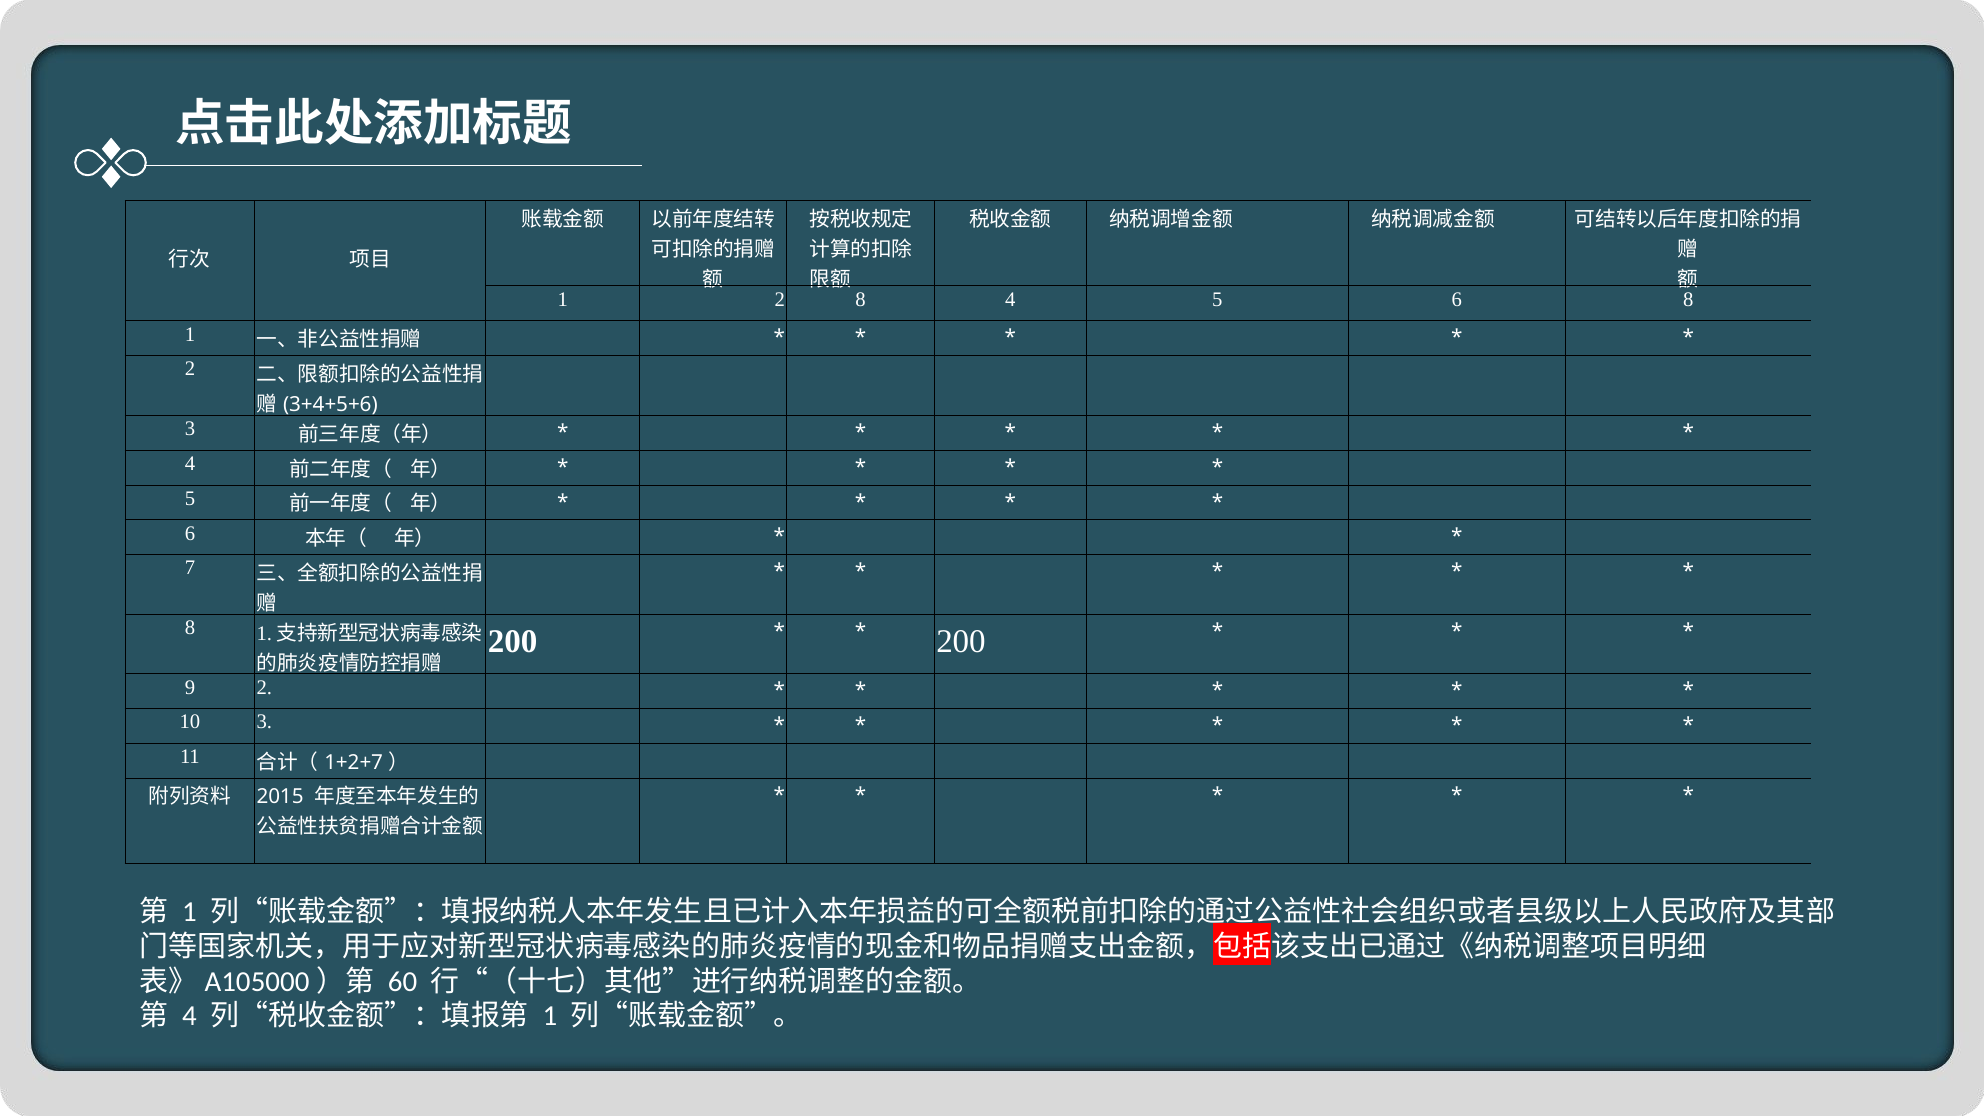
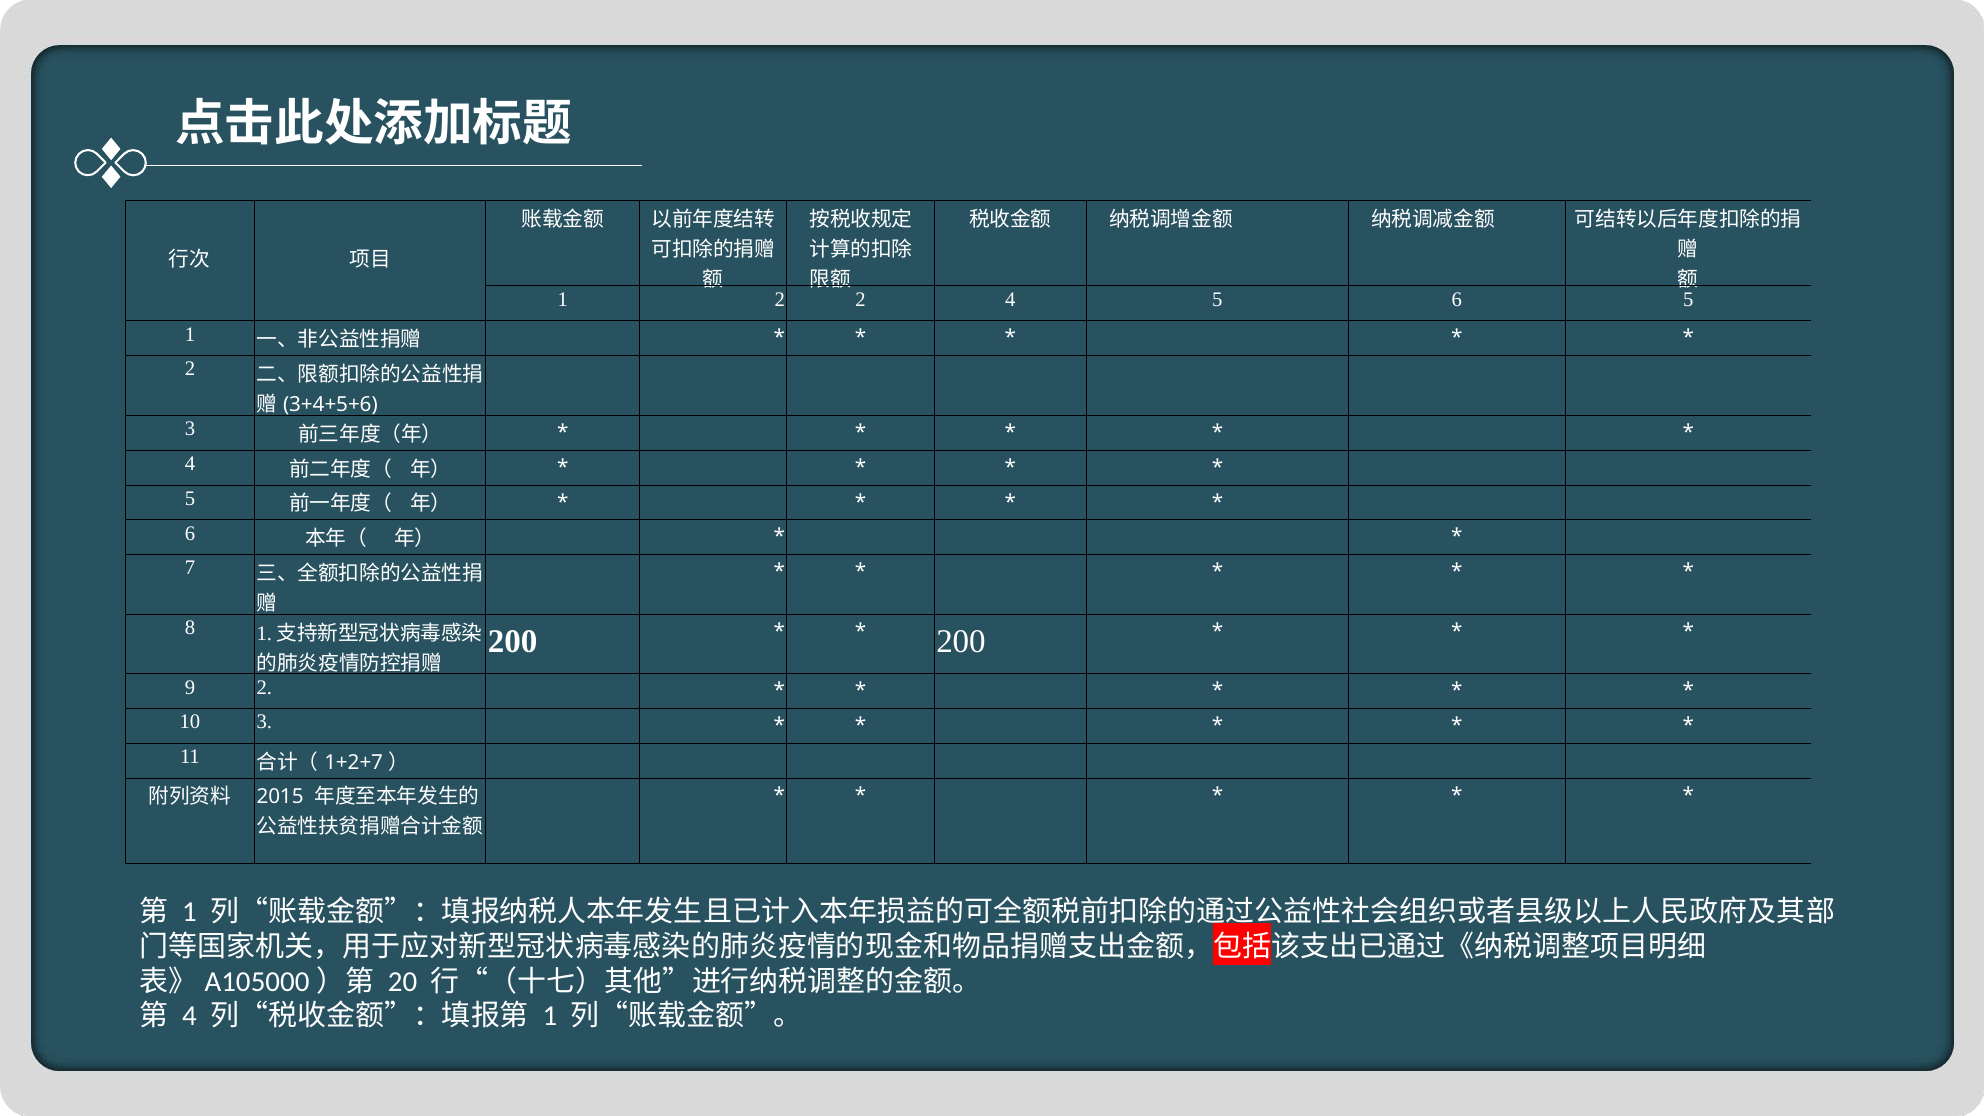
2 8: 8 -> 2 (861, 299)
6 8: 8 -> 5 (1688, 299)
60: 60 -> 20 (403, 981)
